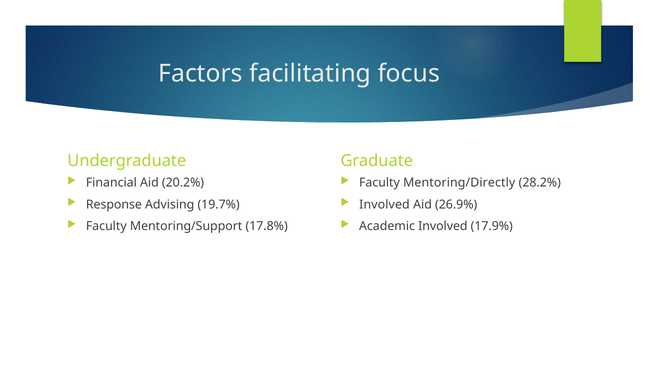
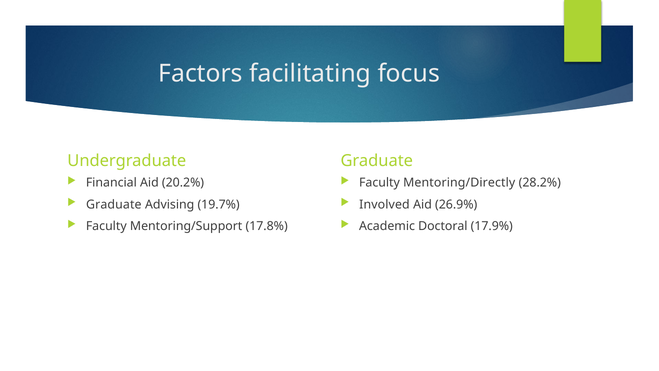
Response: Response -> Graduate (114, 204)
Academic Involved: Involved -> Doctoral (443, 226)
